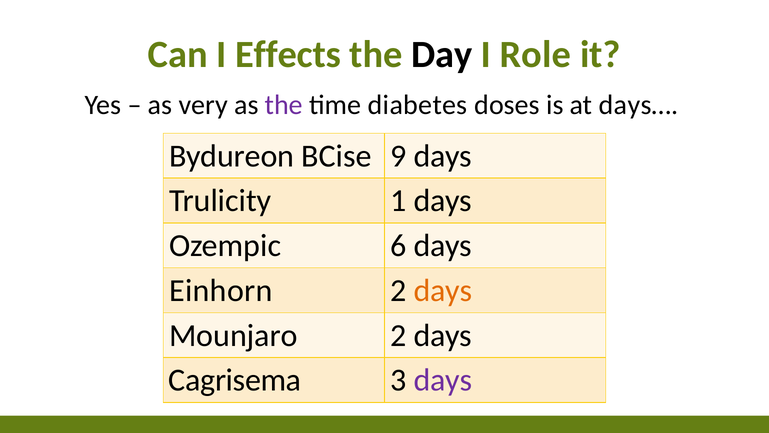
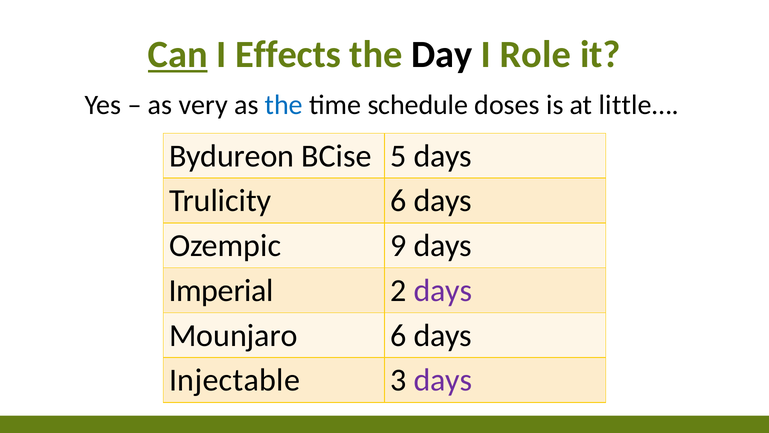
Can underline: none -> present (178, 55)
the colour: purple -> blue (284, 105)
diabetes: diabetes -> schedule (418, 105)
days…: days… -> little… (639, 105)
9: 9 -> 5 (398, 156)
Trulicity 1: 1 -> 6 (398, 201)
6: 6 -> 9 (398, 246)
Einhorn: Einhorn -> Imperial (221, 290)
days colour: orange -> purple (443, 290)
Mounjaro 2: 2 -> 6 (398, 335)
Cagrisema: Cagrisema -> Injectable (235, 380)
